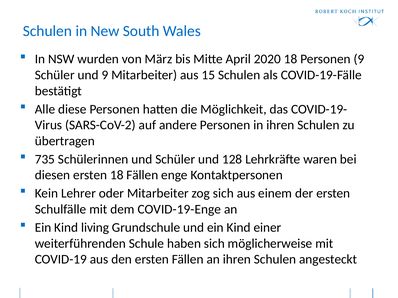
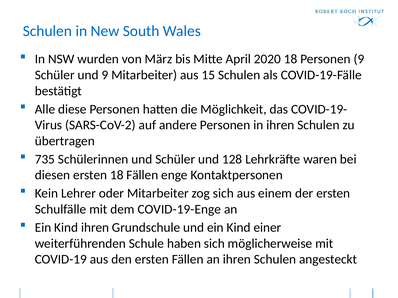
Kind living: living -> ihren (95, 228)
